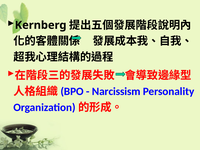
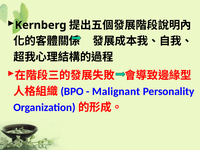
Narcissism: Narcissism -> Malignant (116, 91)
